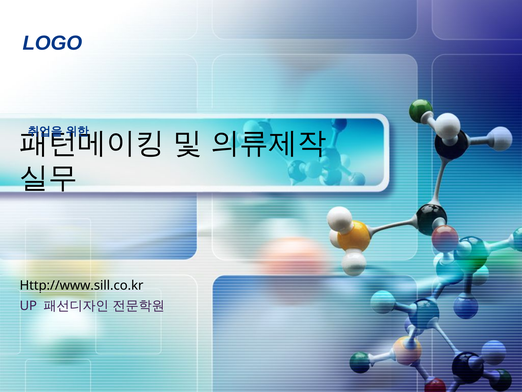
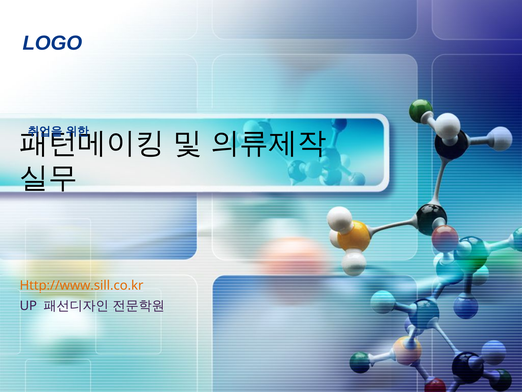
Http://www.sill.co.kr colour: black -> orange (82, 285)
